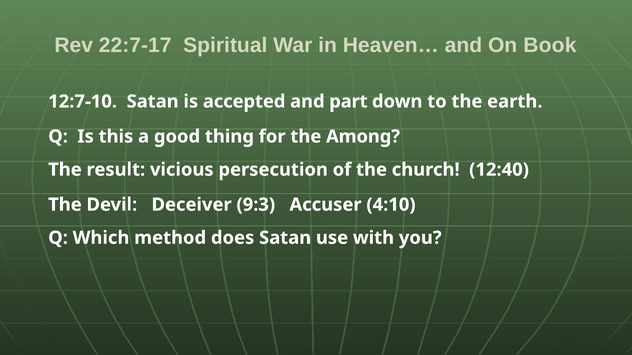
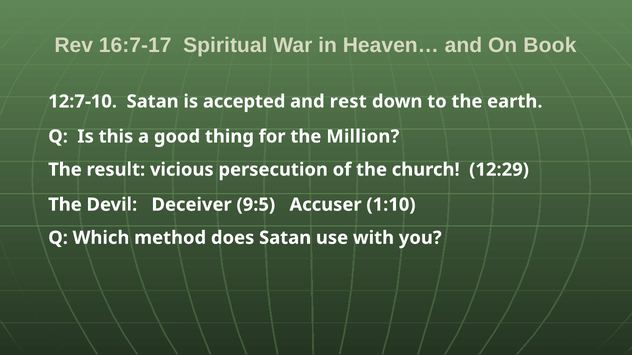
22:7-17: 22:7-17 -> 16:7-17 (135, 45)
part: part -> rest (348, 102)
Among: Among -> Million (363, 137)
12:40: 12:40 -> 12:29 (499, 170)
9:3: 9:3 -> 9:5 (256, 205)
4:10: 4:10 -> 1:10 (391, 205)
